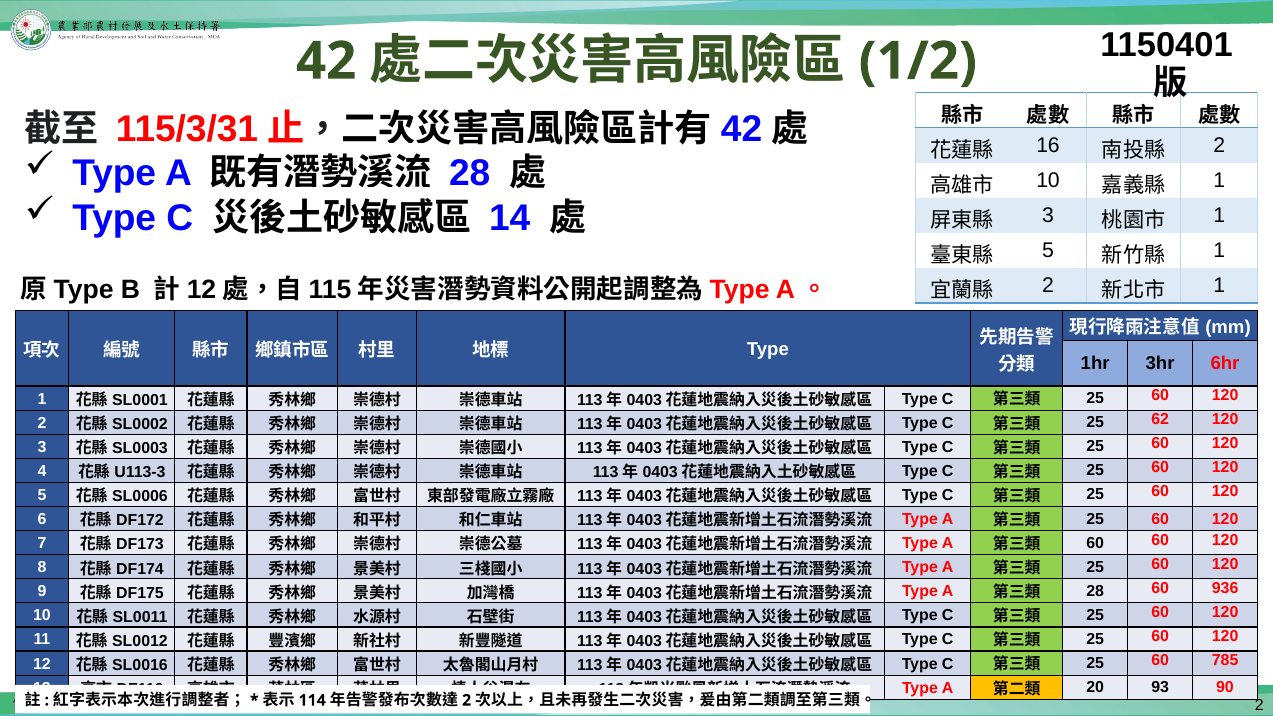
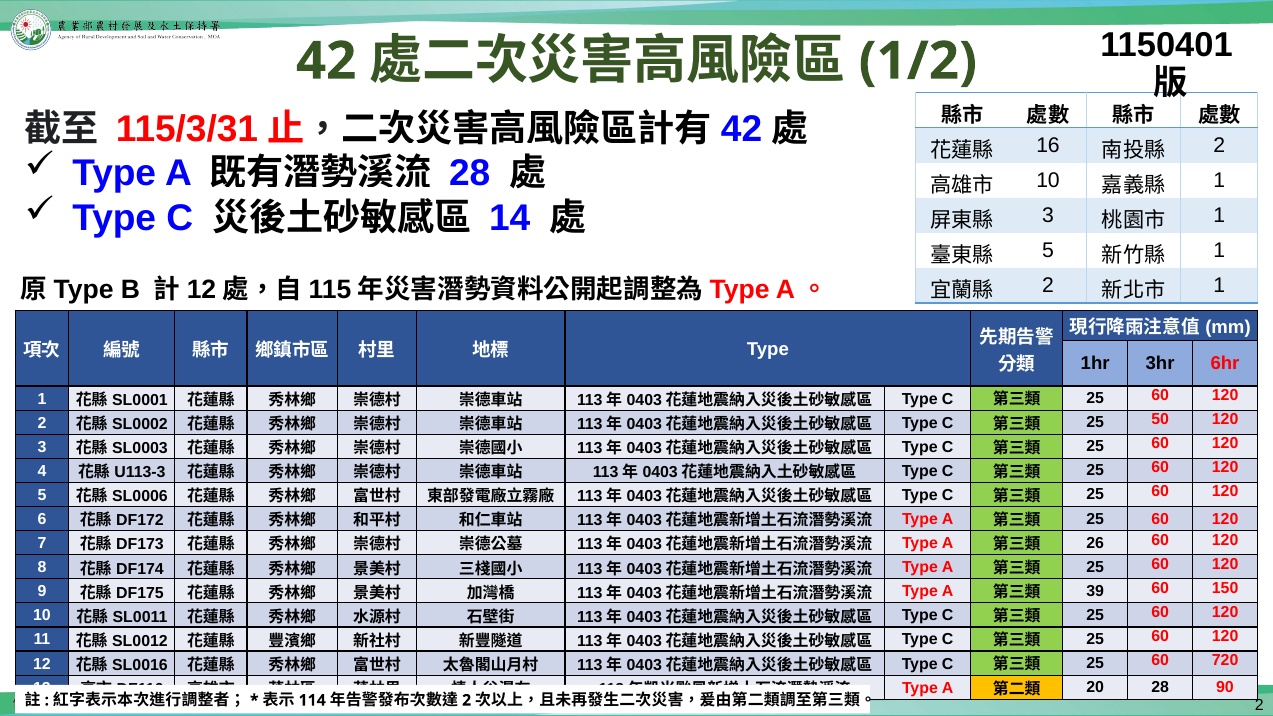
62: 62 -> 50 (1160, 419)
60: 60 -> 26 (1095, 543)
28: 28 -> 39 (1095, 591)
936: 936 -> 150 (1225, 588)
785: 785 -> 720 (1225, 660)
20 93: 93 -> 28 (1160, 688)
